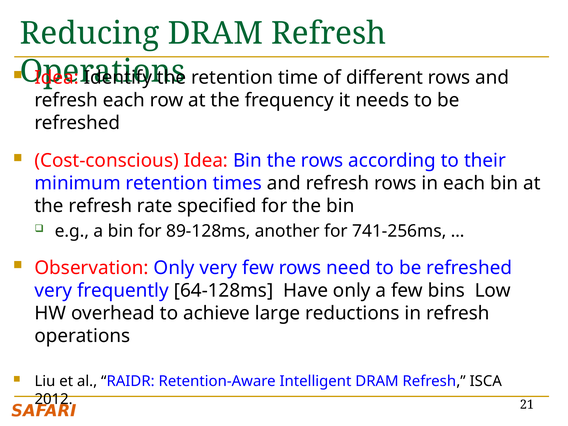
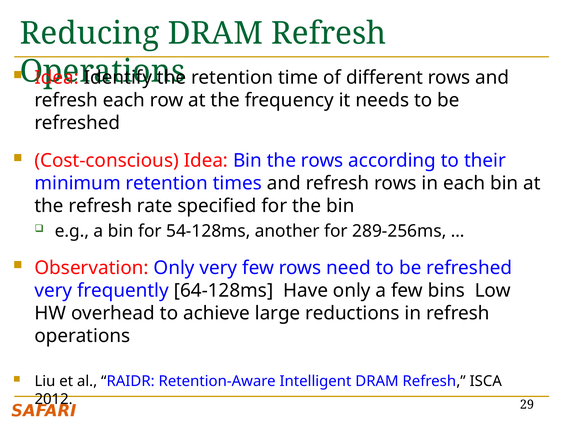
89-128ms: 89-128ms -> 54-128ms (208, 231)
741-256ms: 741-256ms -> 289-256ms (399, 231)
21: 21 -> 29 (527, 405)
